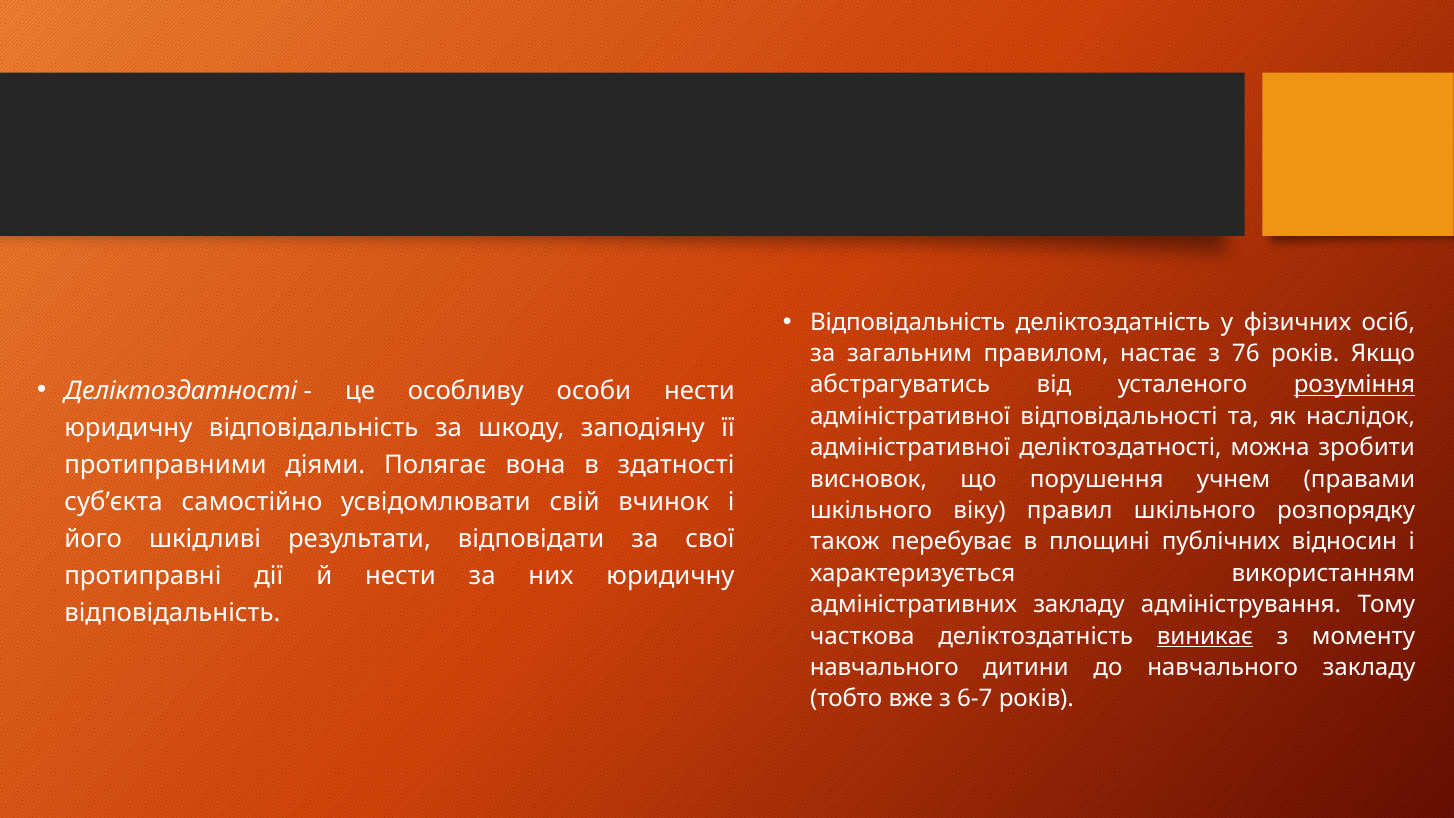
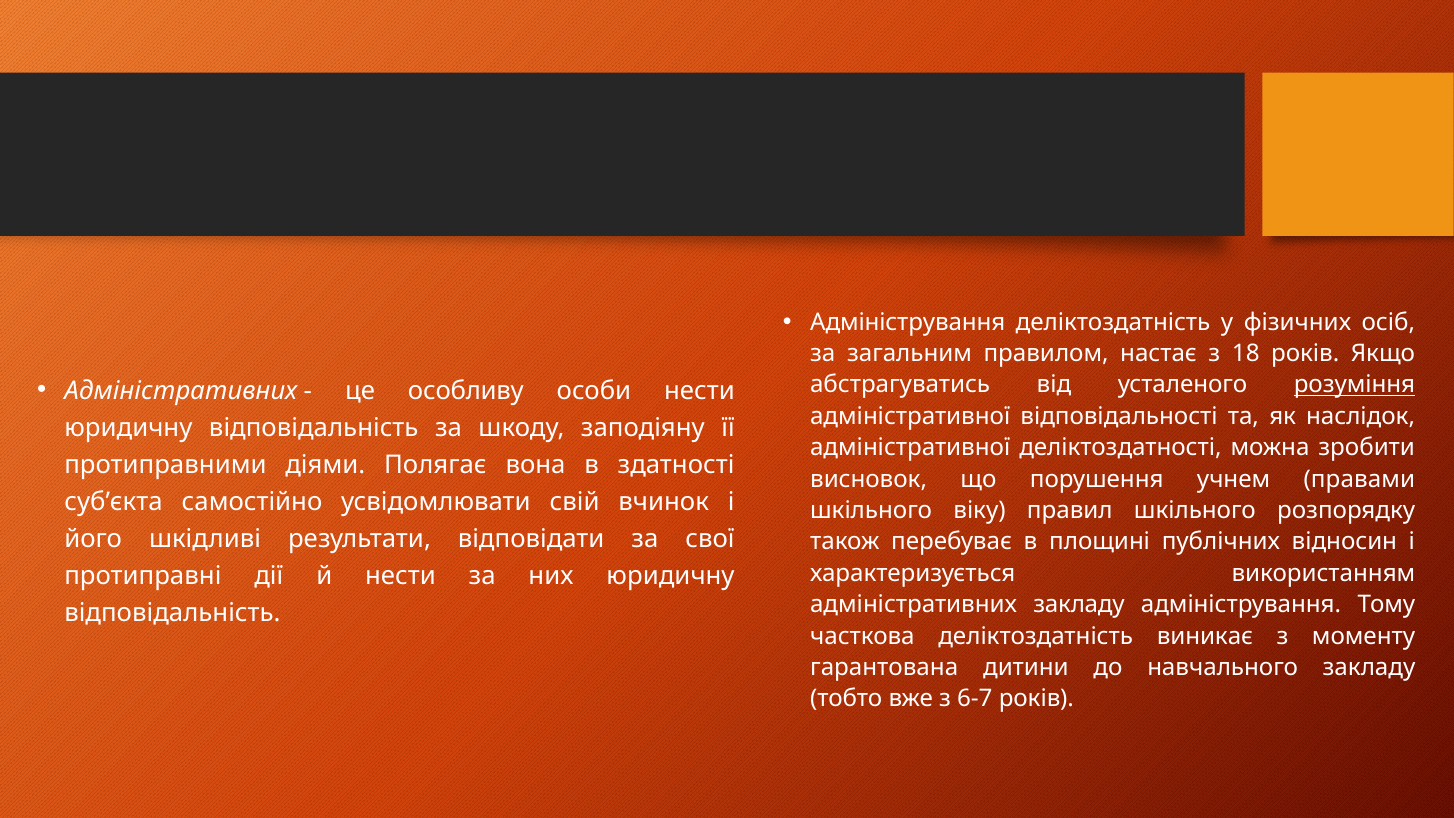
Відповідальність: Відповідальність -> Адміністрування (908, 322)
76: 76 -> 18 (1246, 353)
Деліктоздатності: Деліктоздатності -> Адміністративних (181, 390)
виникає underline: present -> none (1205, 636)
навчального: навчального -> гарантована (884, 667)
